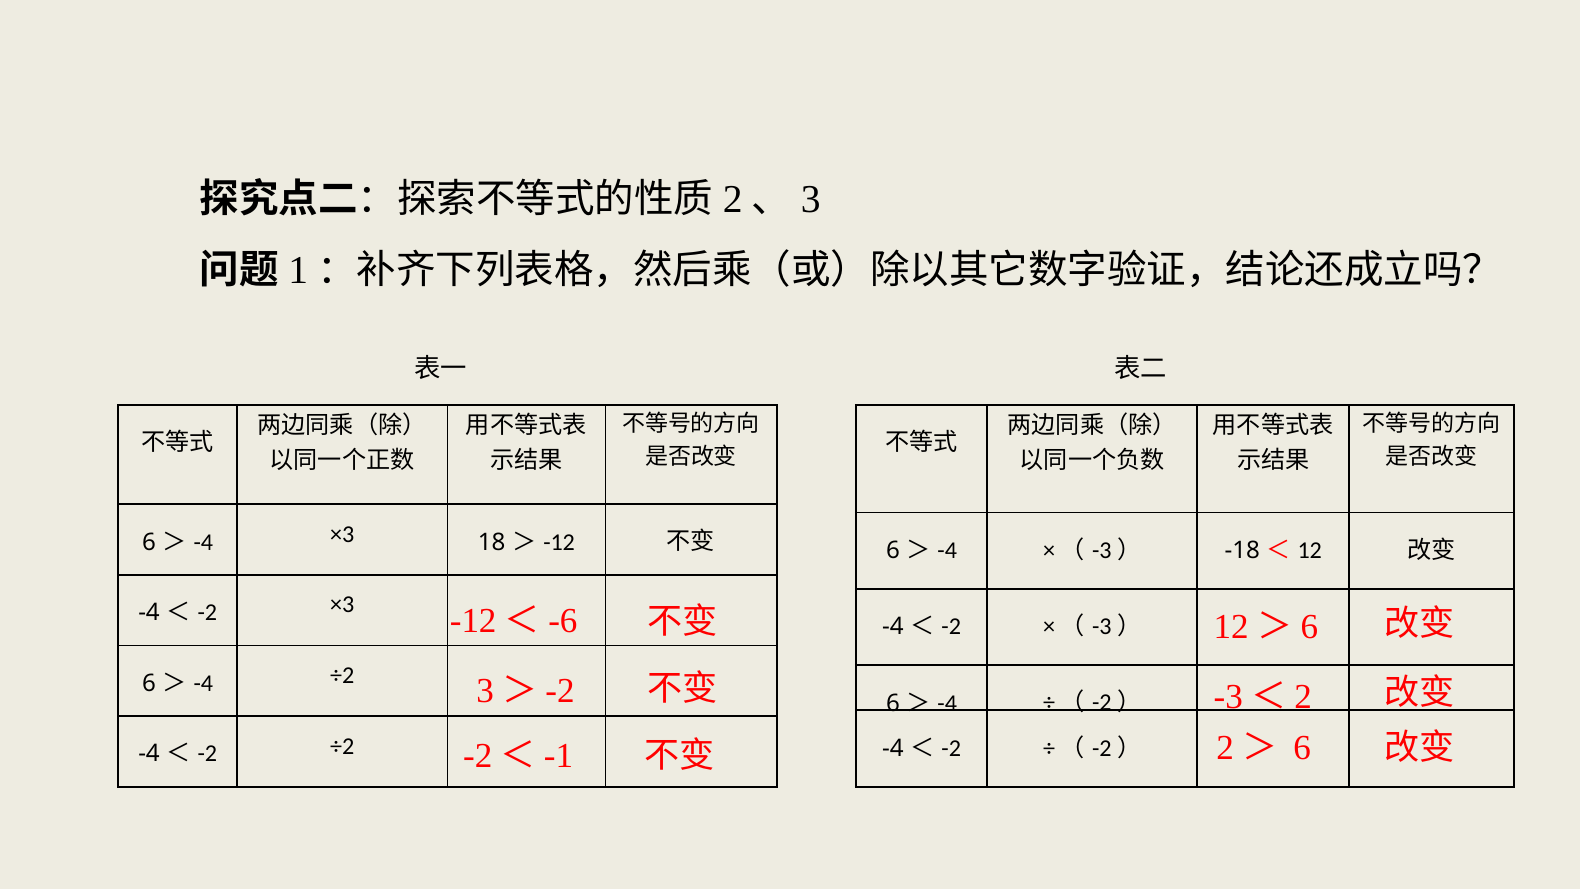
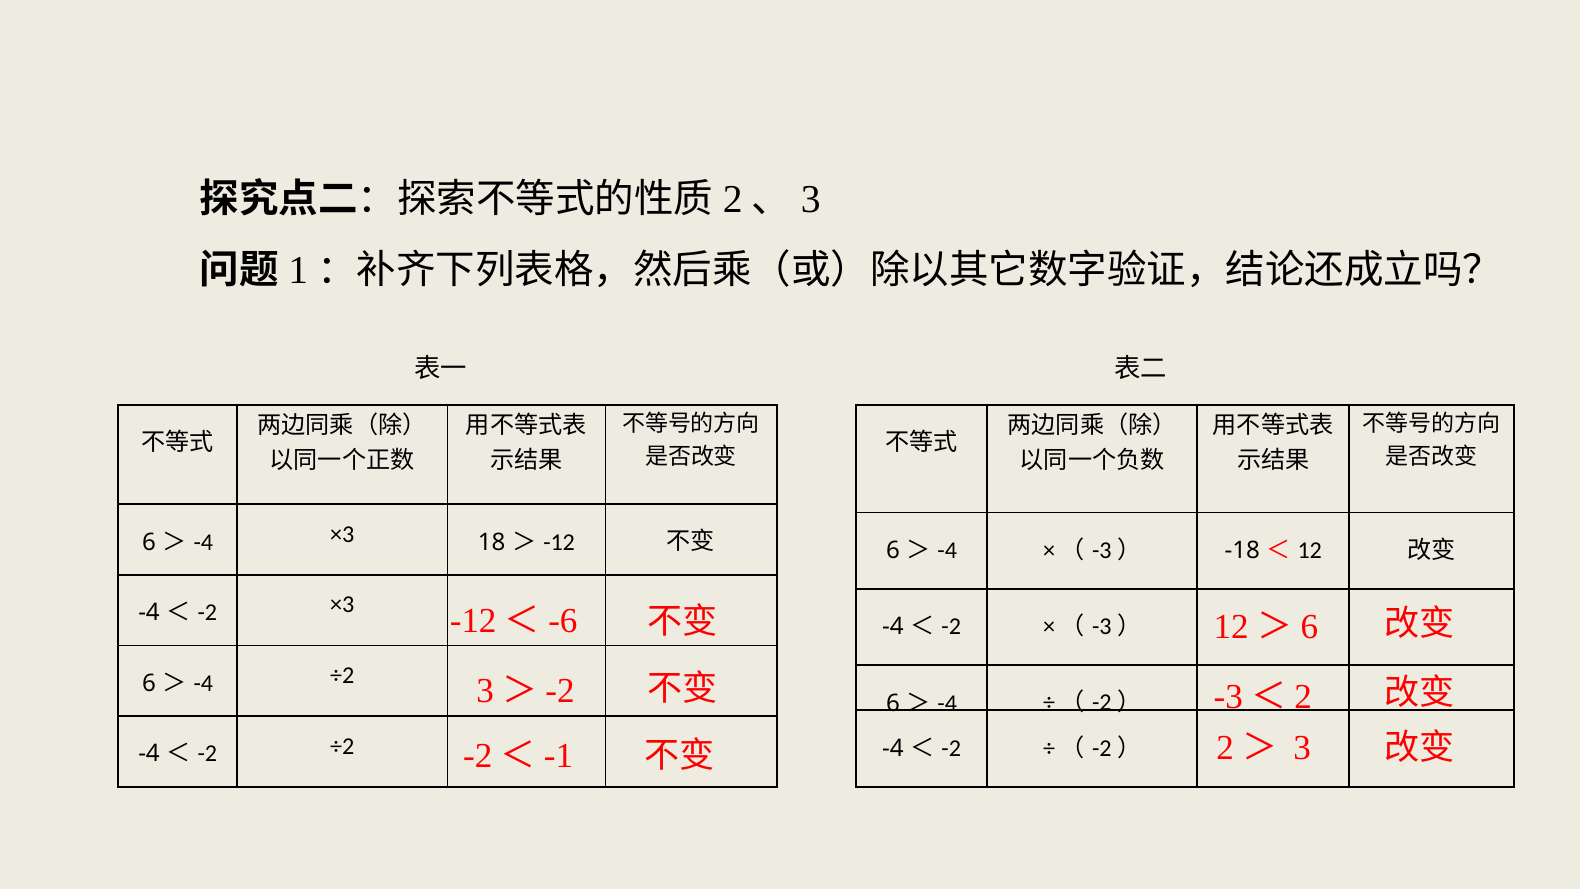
2＞ 6: 6 -> 3 (1302, 748)
